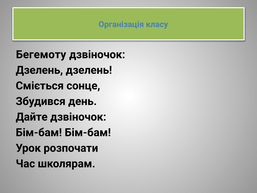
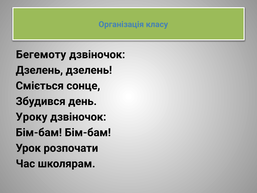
Дайте: Дайте -> Уроку (32, 117)
